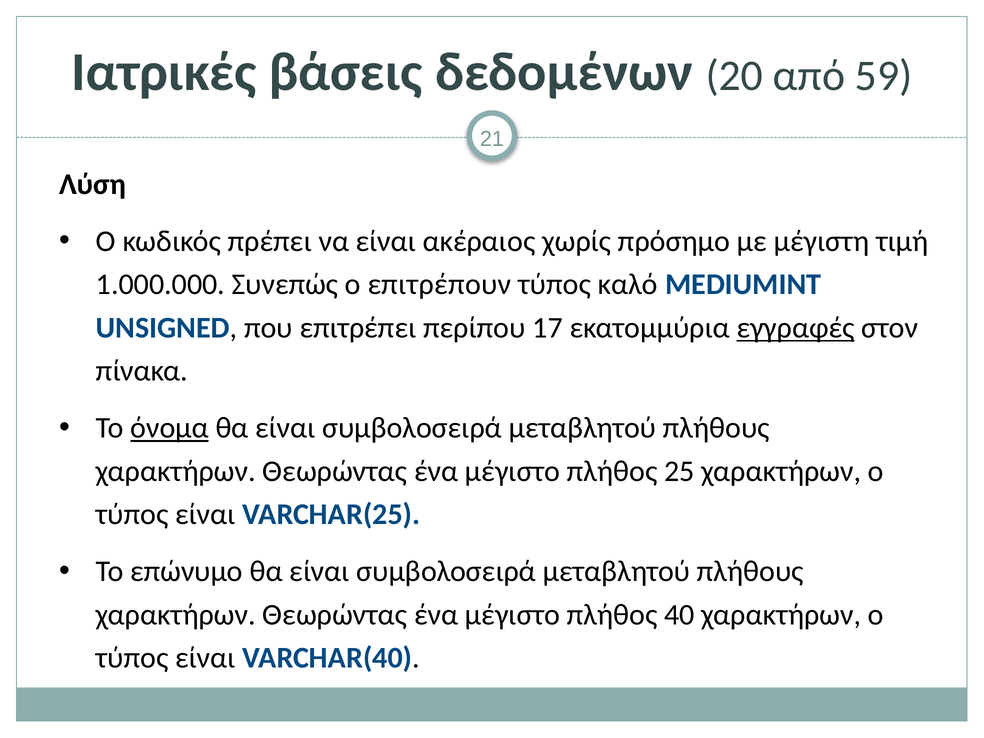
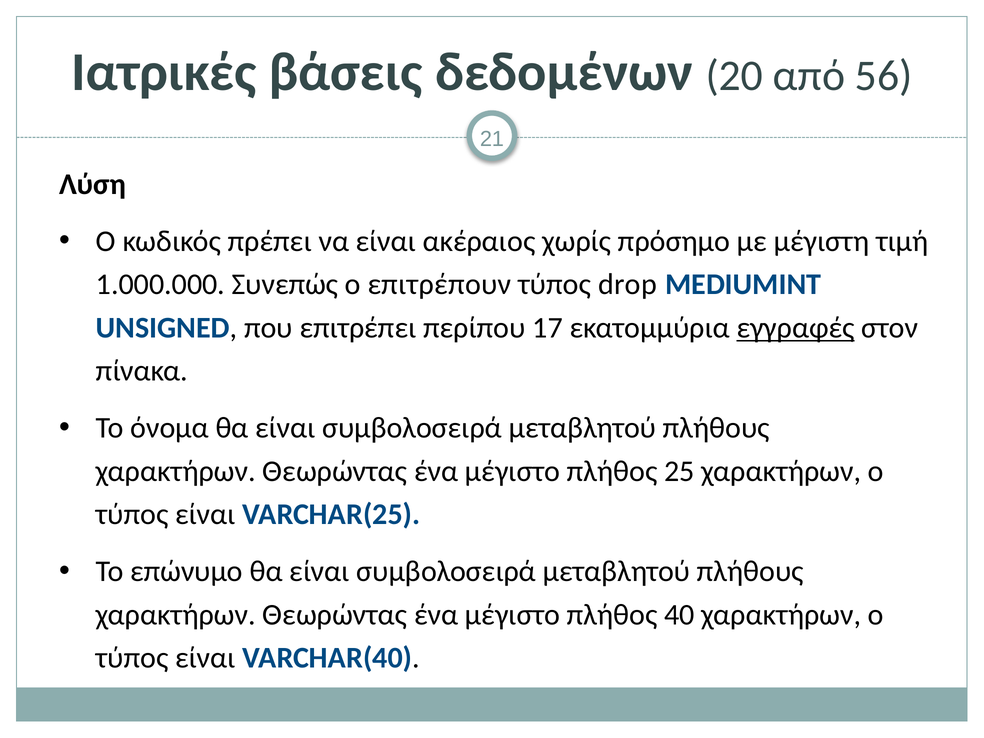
59: 59 -> 56 (884, 76)
καλό: καλό -> drop (628, 285)
όνομα underline: present -> none (170, 428)
